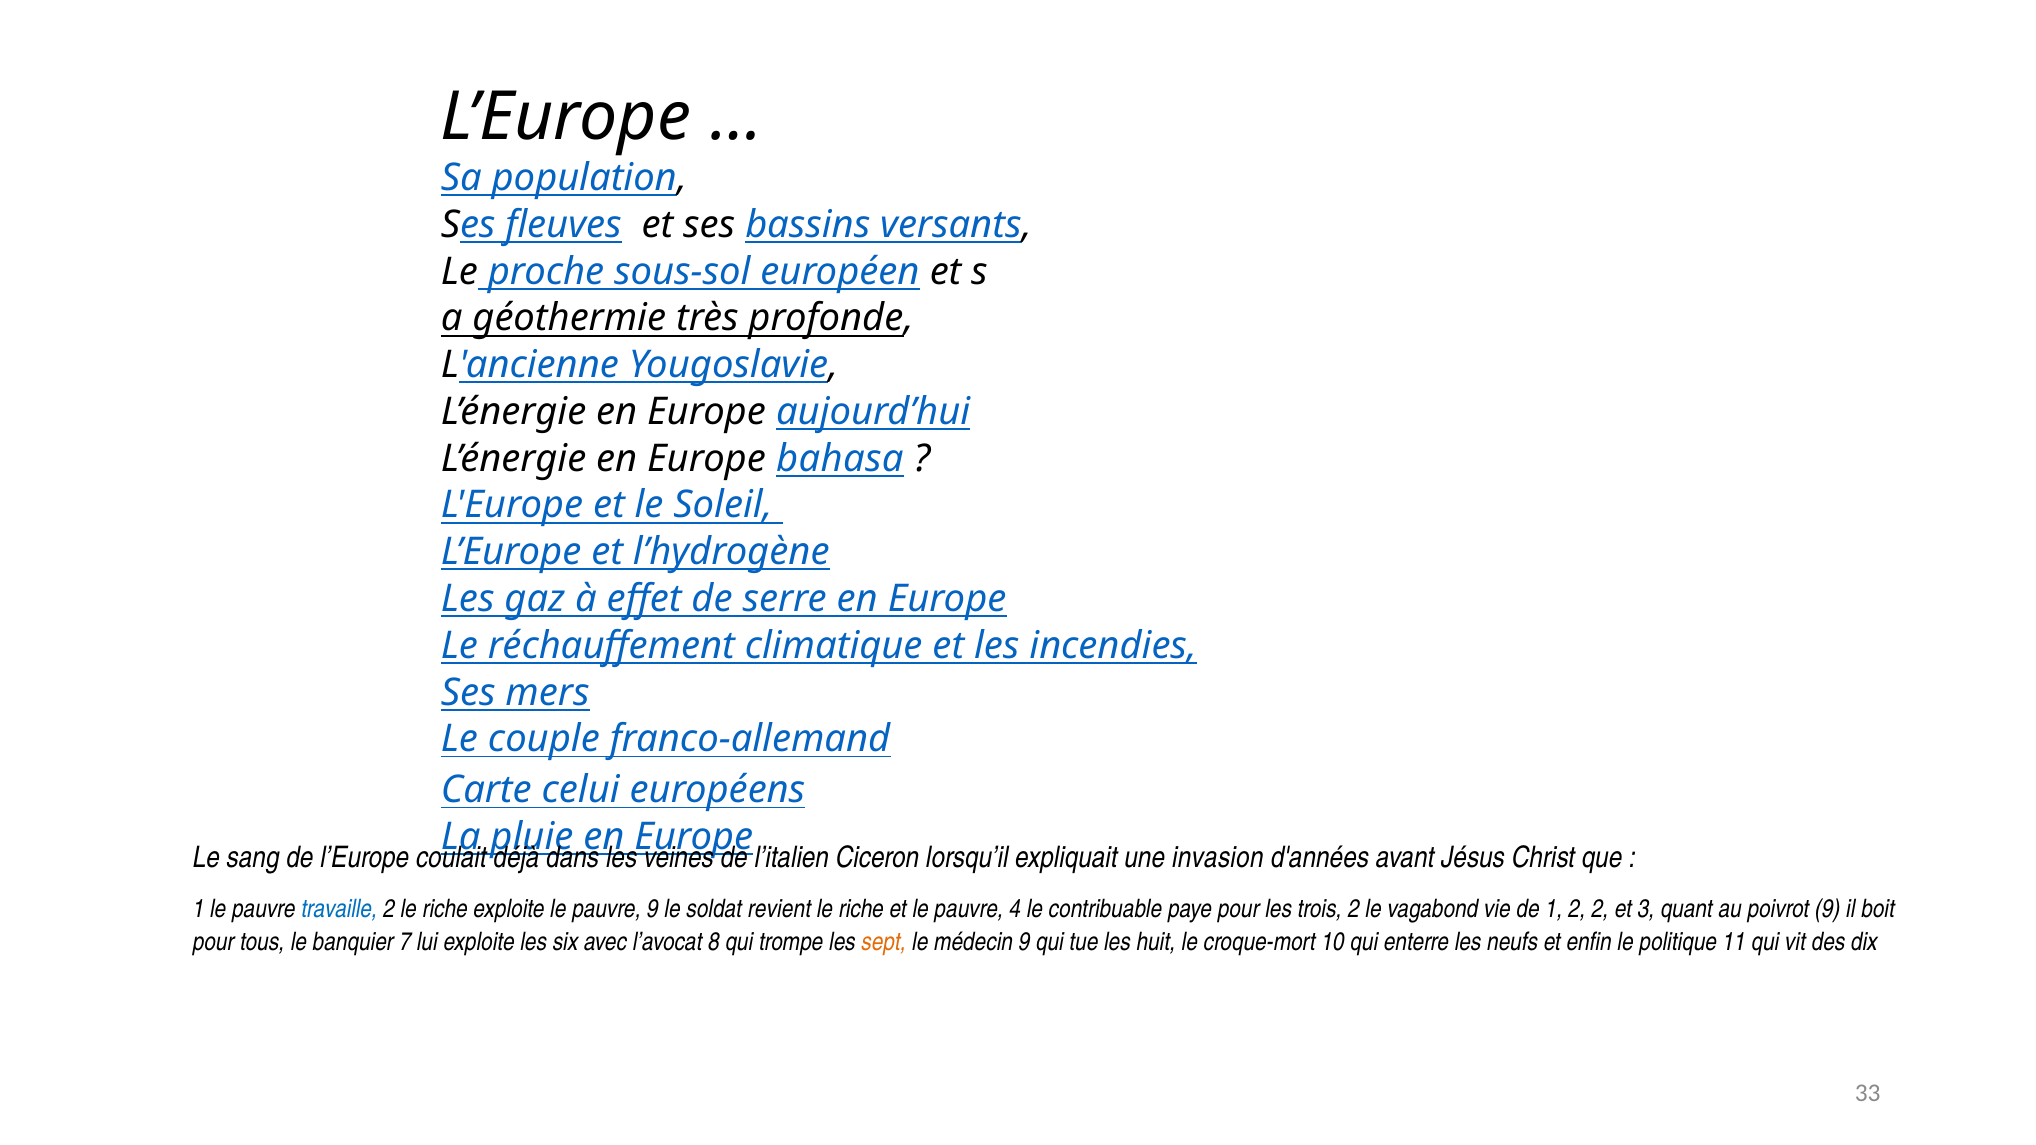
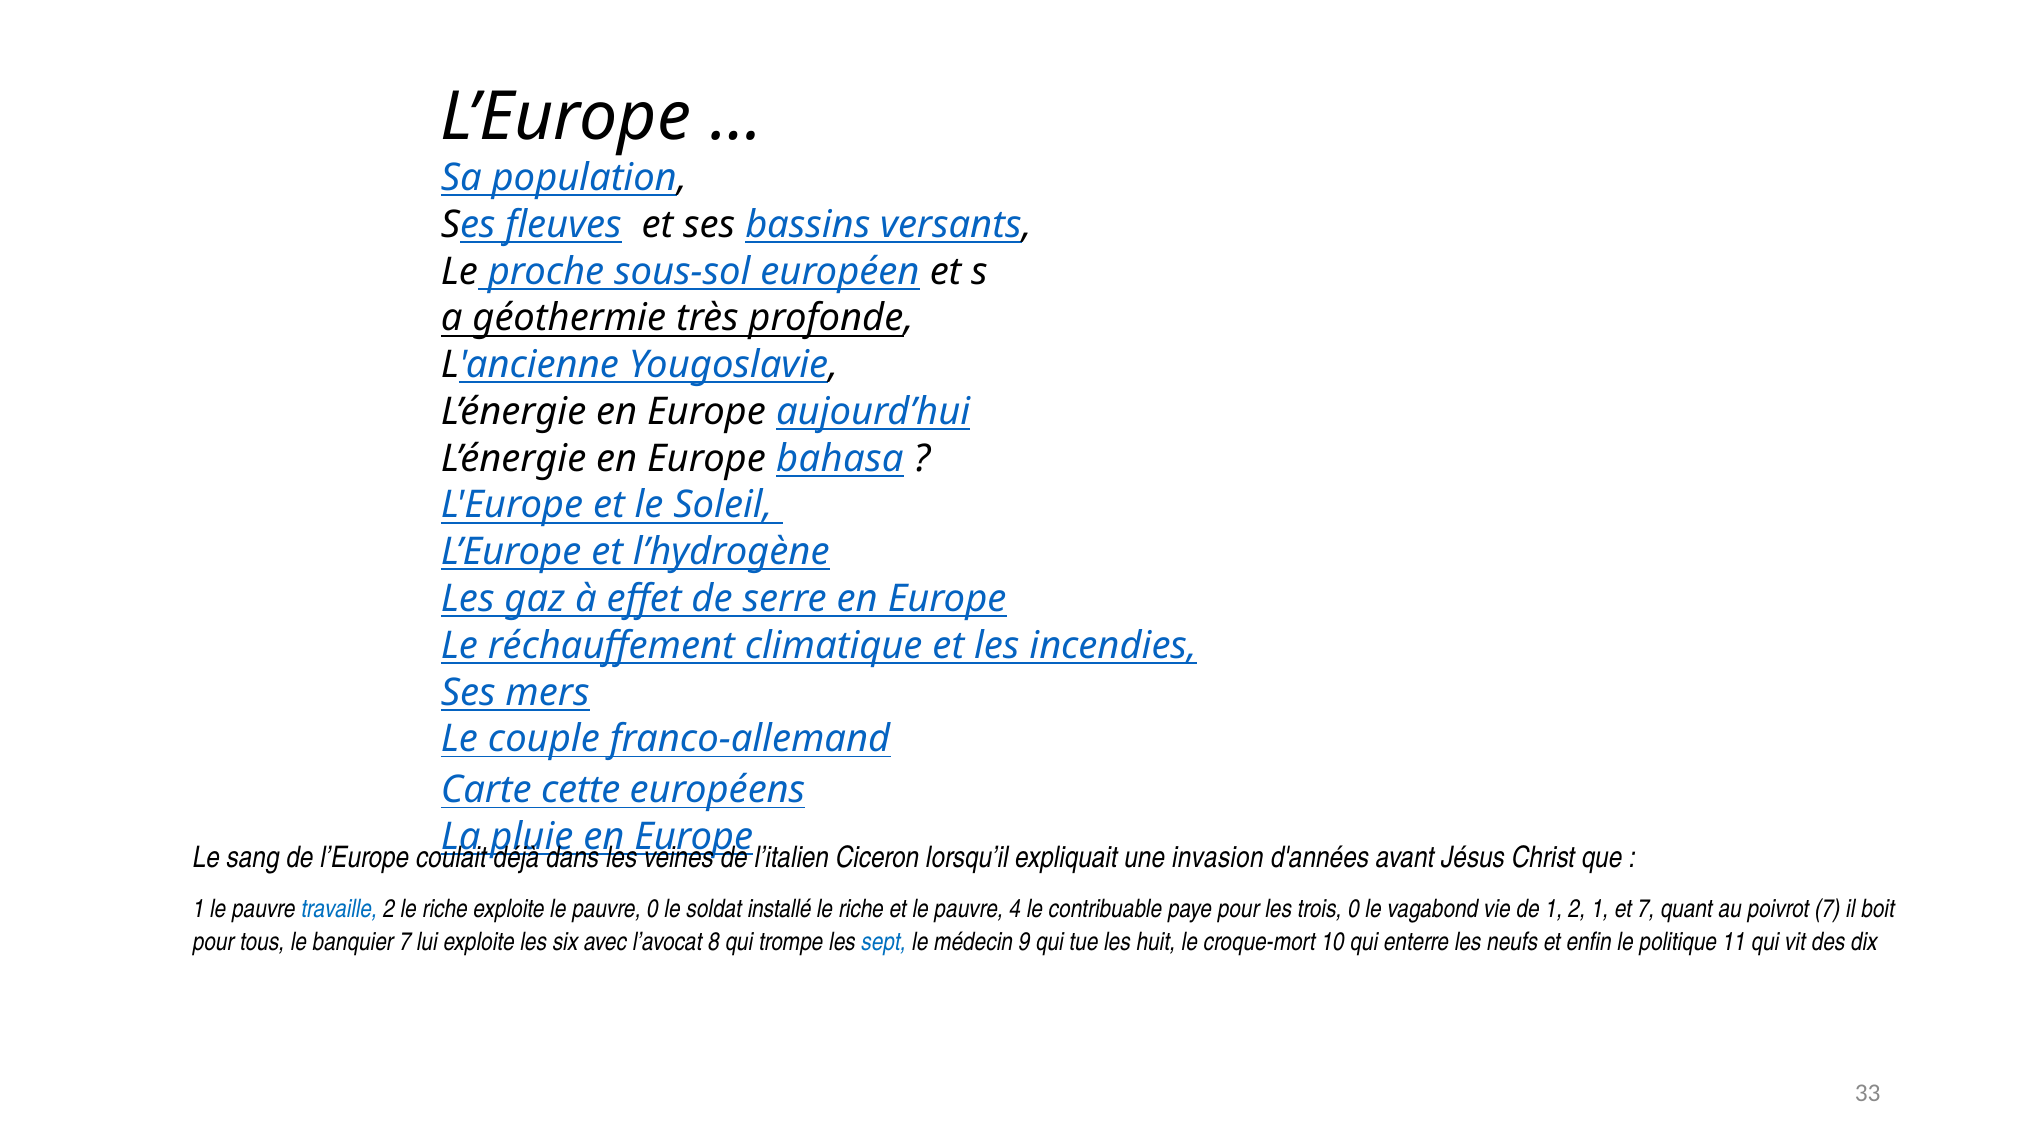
celui: celui -> cette (581, 790)
pauvre 9: 9 -> 0 (653, 910)
revient: revient -> installé (780, 910)
trois 2: 2 -> 0 (1354, 910)
2 2: 2 -> 1 (1600, 910)
et 3: 3 -> 7 (1646, 910)
poivrot 9: 9 -> 7 (1828, 910)
sept colour: orange -> blue (884, 942)
